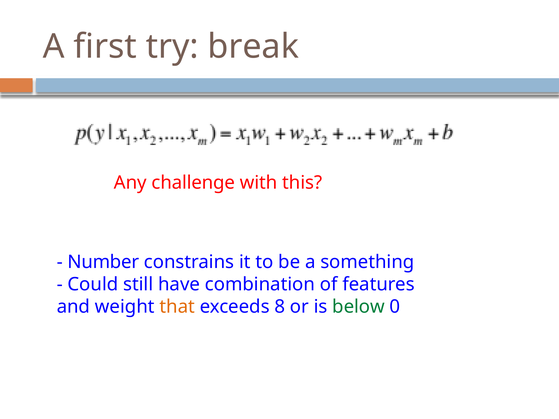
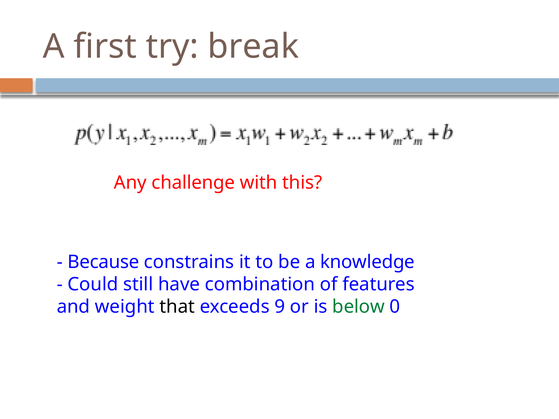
Number: Number -> Because (103, 262)
something: something -> knowledge (367, 262)
that colour: orange -> black (177, 307)
8: 8 -> 9 (280, 307)
